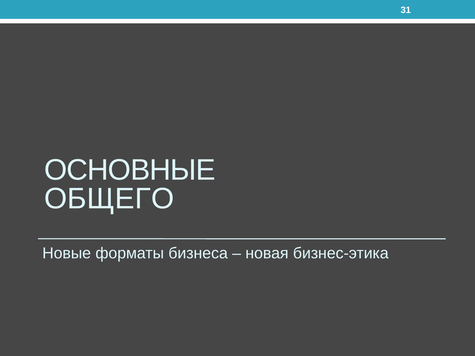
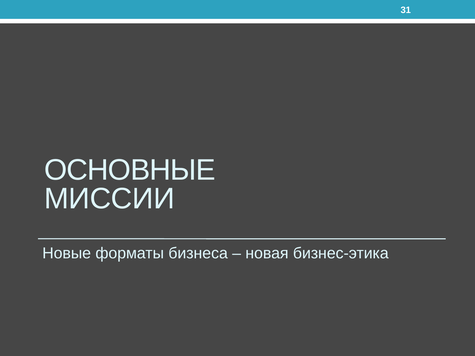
ОБЩЕГО: ОБЩЕГО -> МИССИИ (109, 199)
